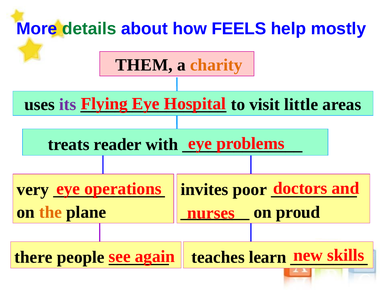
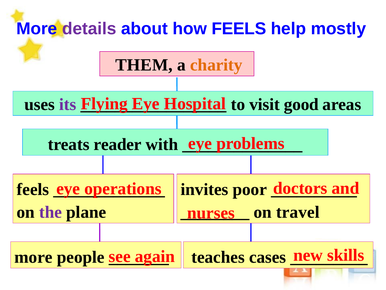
details colour: green -> purple (89, 29)
little: little -> good (301, 104)
very: very -> feels (33, 189)
the colour: orange -> purple (50, 212)
proud: proud -> travel (298, 212)
there: there -> more (33, 257)
learn: learn -> cases (268, 257)
